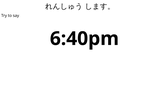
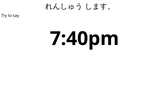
6:40pm: 6:40pm -> 7:40pm (84, 39)
